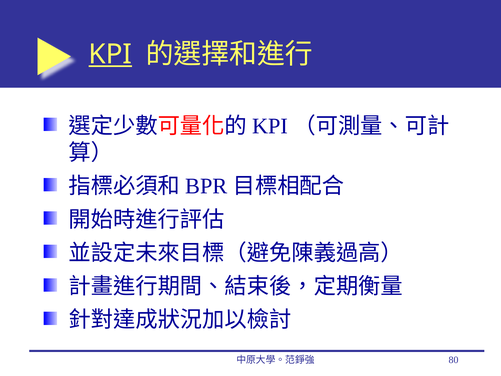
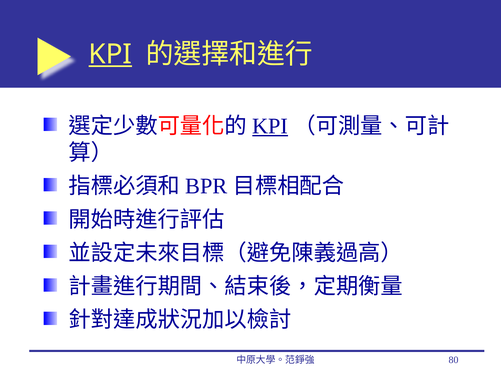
KPI underline: none -> present (270, 126)
